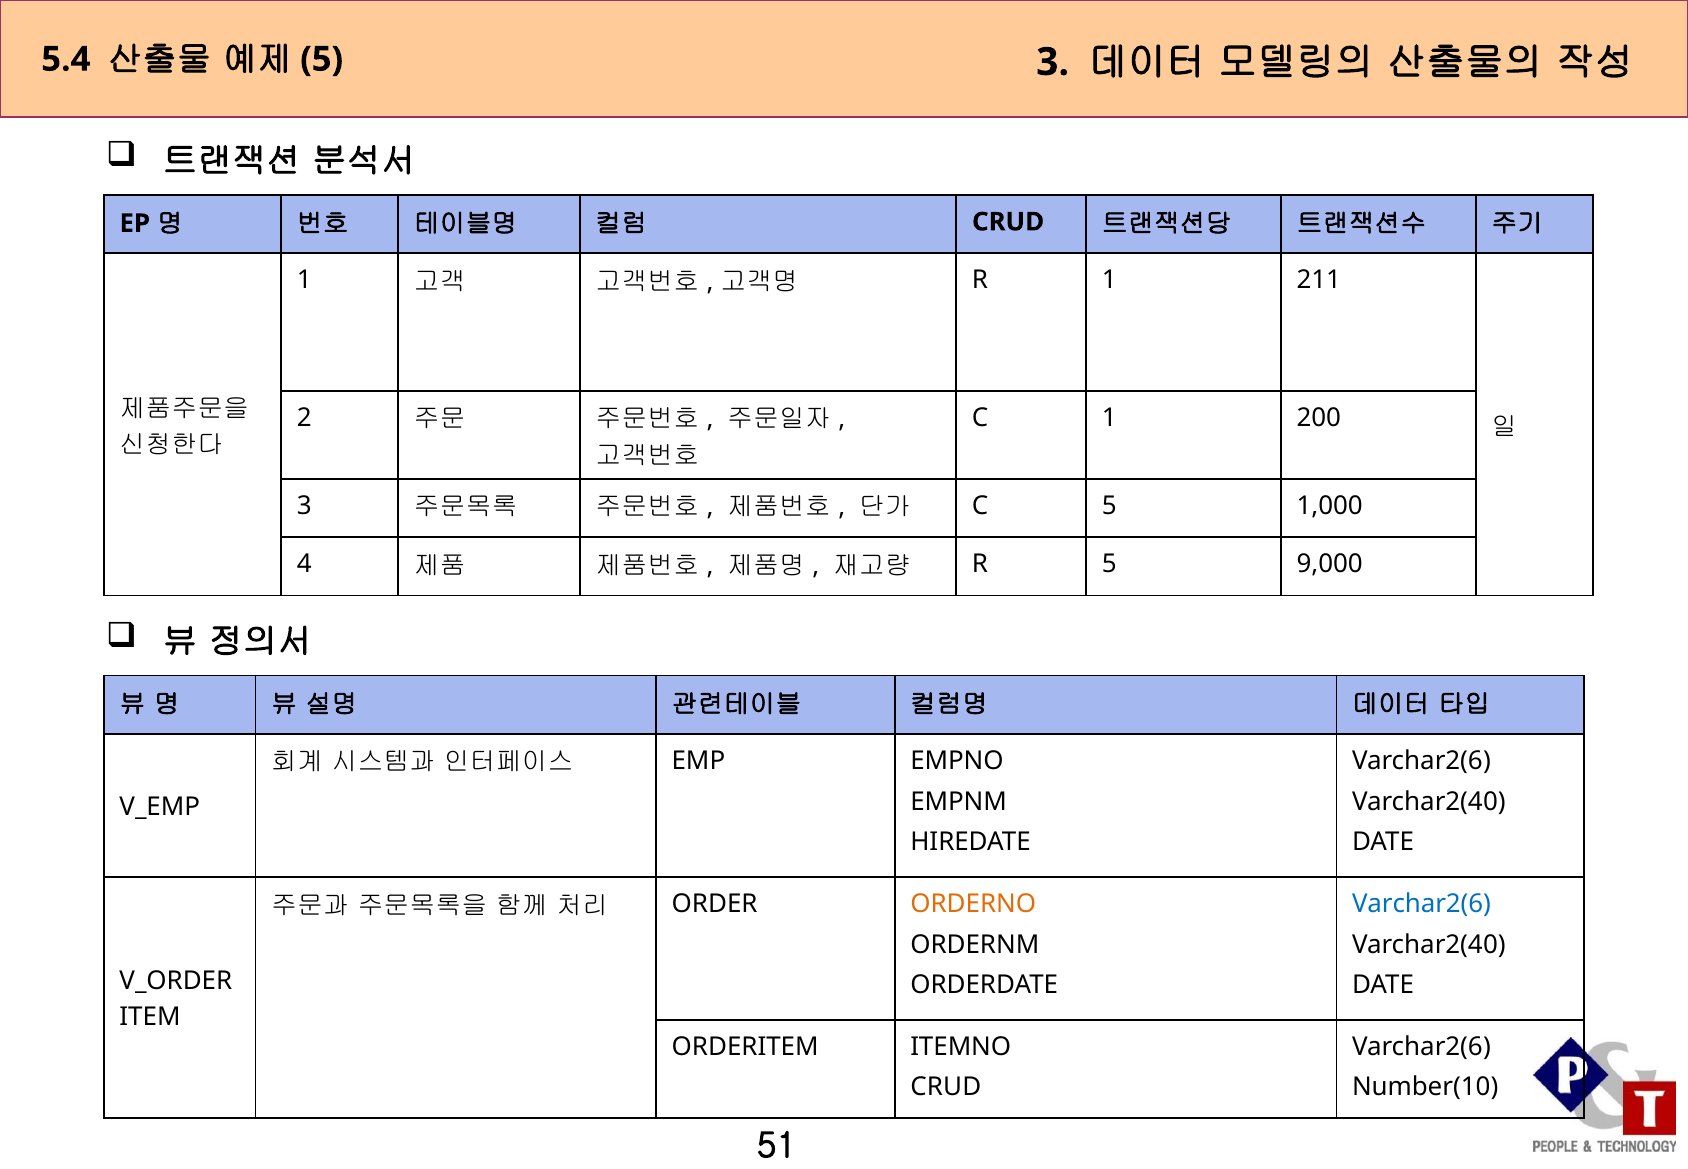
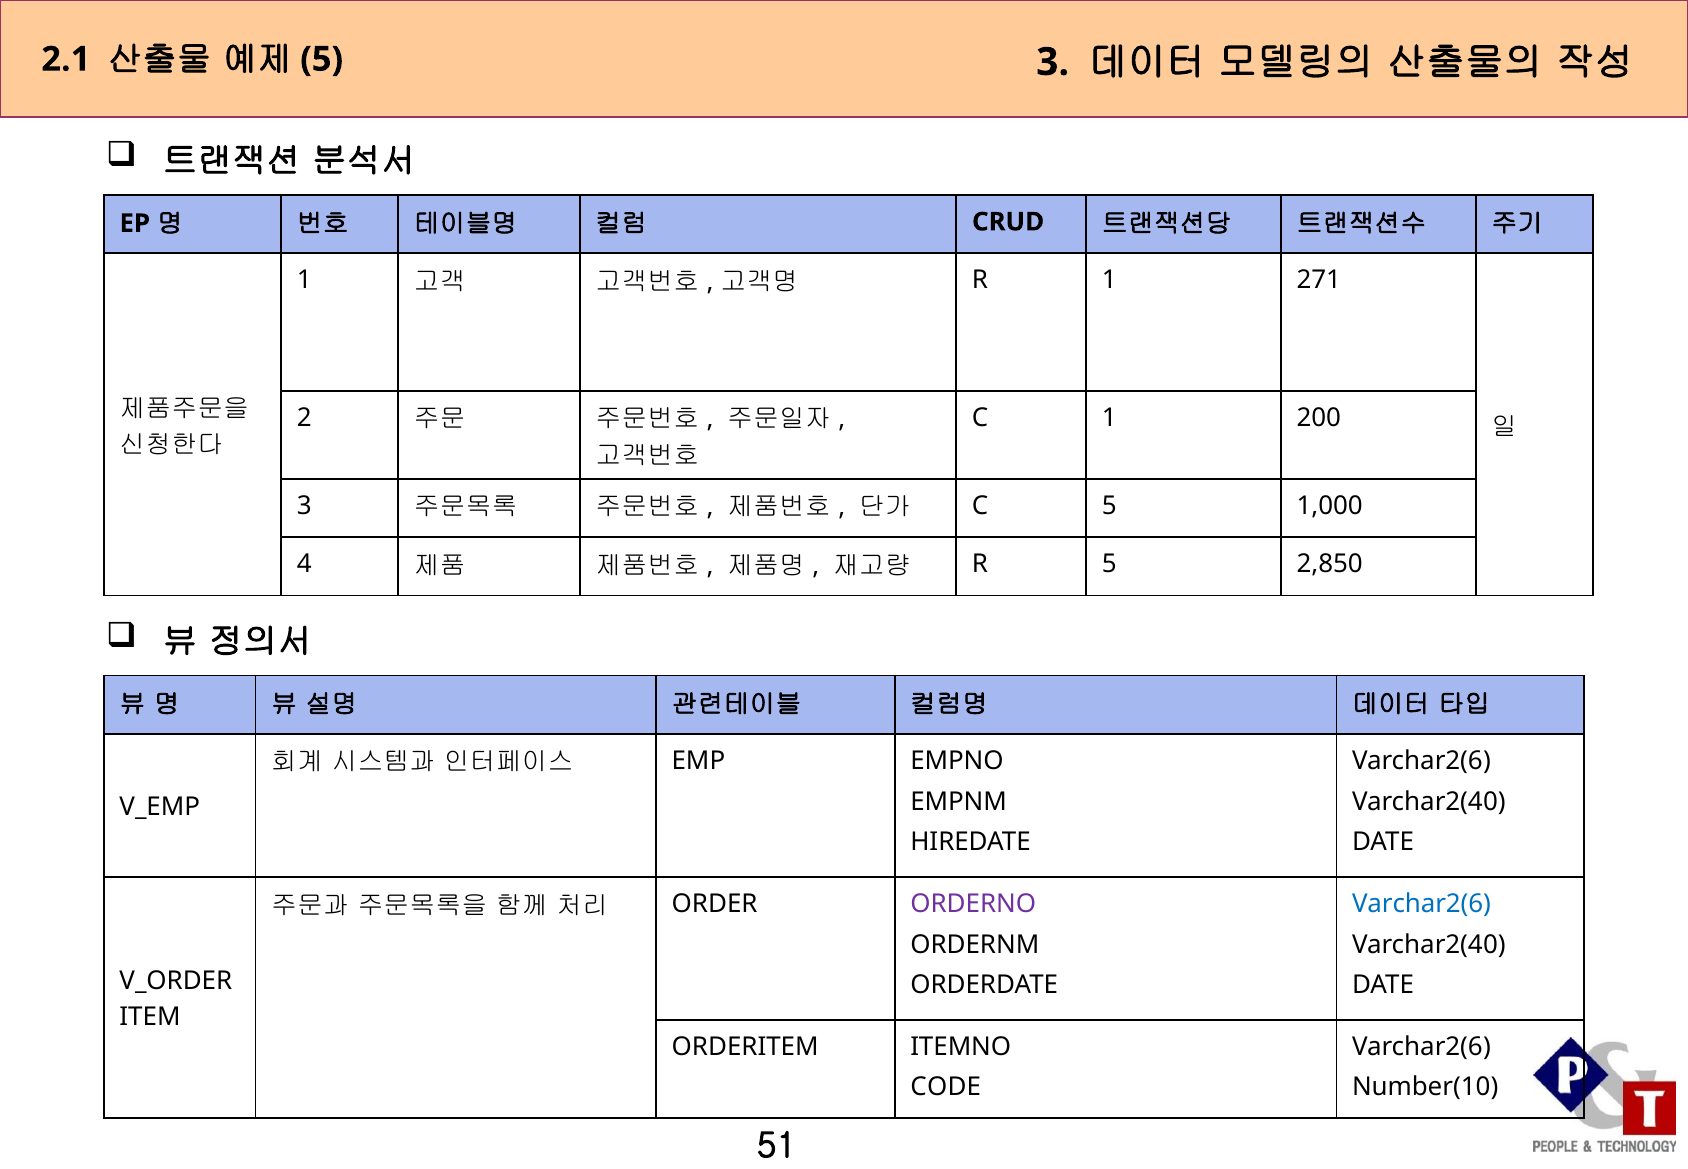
5.4: 5.4 -> 2.1 (66, 59)
211: 211 -> 271 (1319, 280)
9,000: 9,000 -> 2,850 (1330, 564)
ORDERNO colour: orange -> purple (973, 904)
CRUD: CRUD -> CODE (946, 1087)
